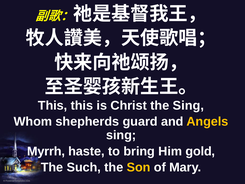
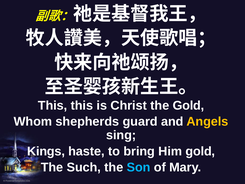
the Sing: Sing -> Gold (188, 105)
Myrrh: Myrrh -> Kings (46, 151)
Son colour: yellow -> light blue (139, 167)
